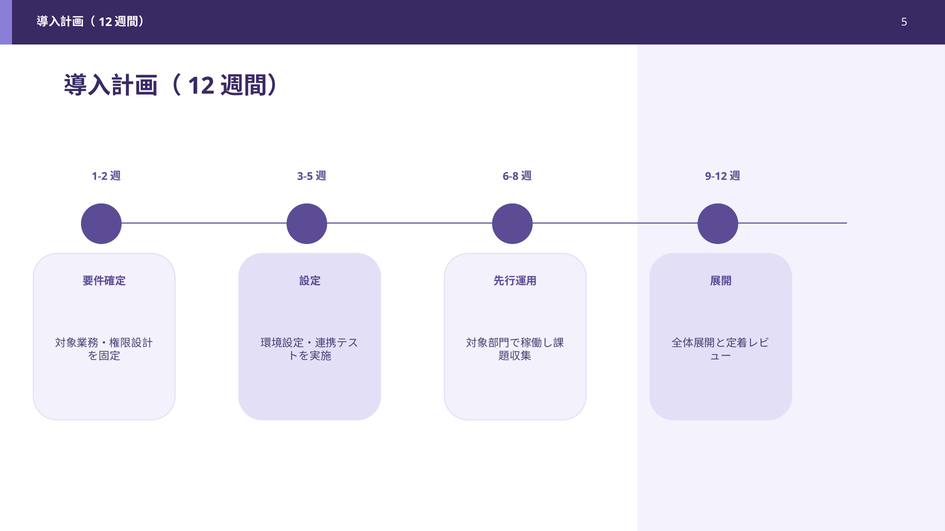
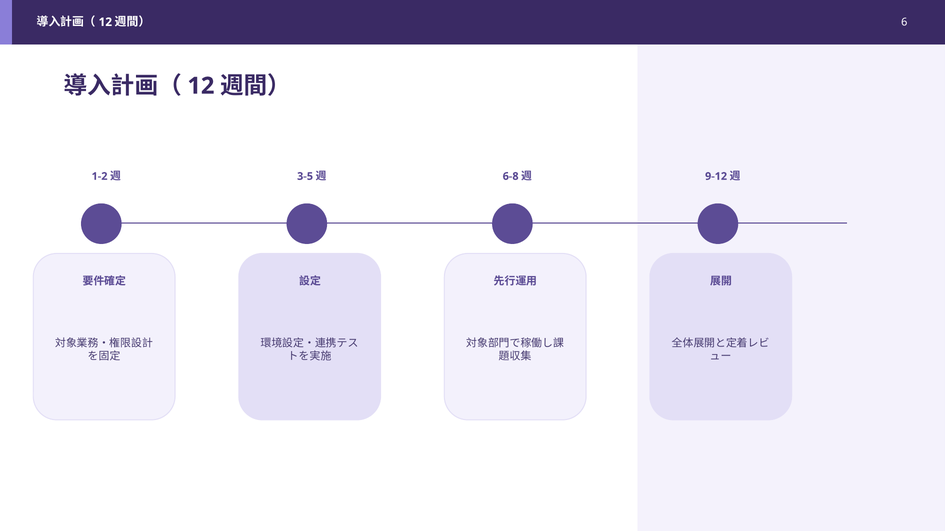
5: 5 -> 6 (904, 22)
